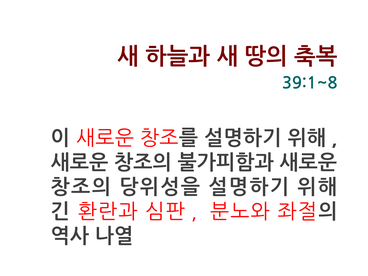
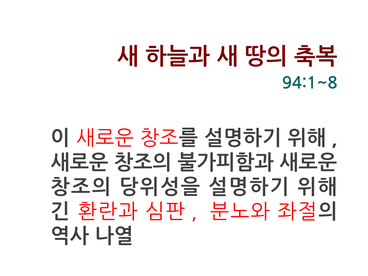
39:1~8: 39:1~8 -> 94:1~8 (310, 83)
